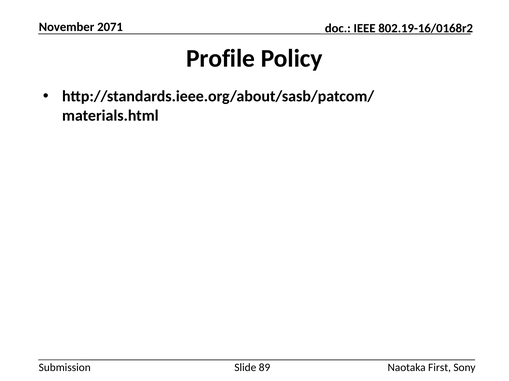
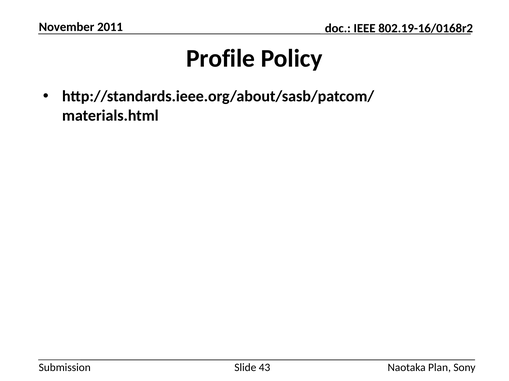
2071: 2071 -> 2011 (110, 27)
89: 89 -> 43 (265, 368)
First: First -> Plan (440, 368)
